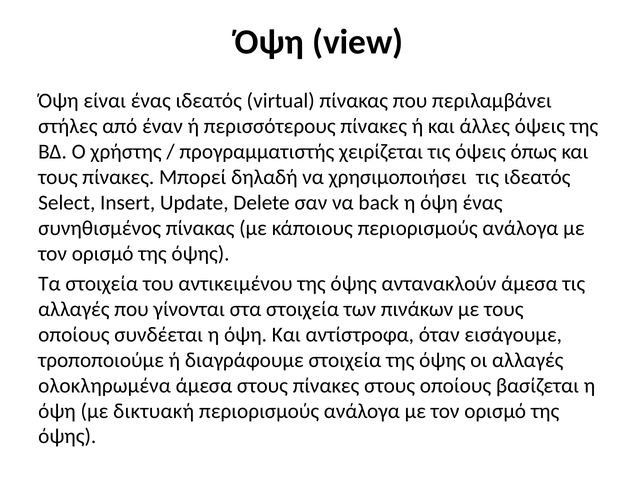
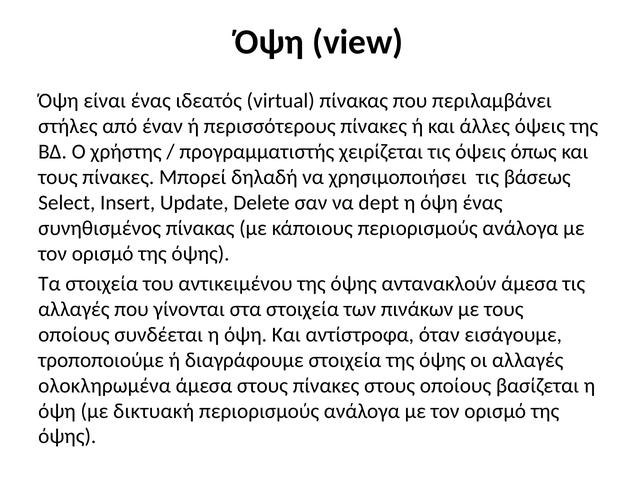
τις ιδεατός: ιδεατός -> βάσεως (537, 177)
back: back -> dept (379, 203)
